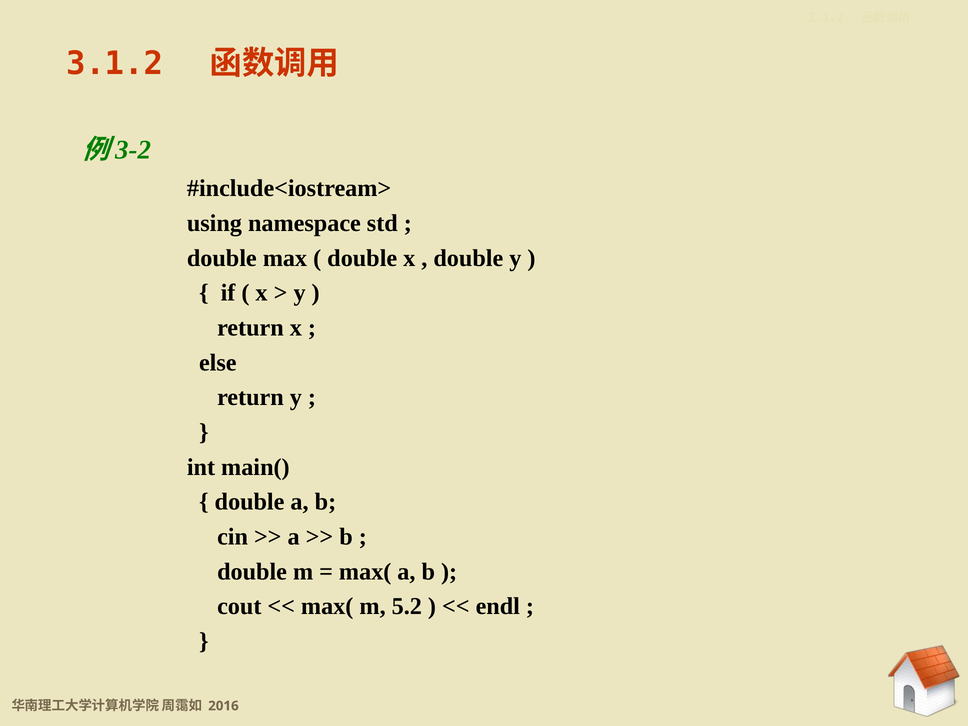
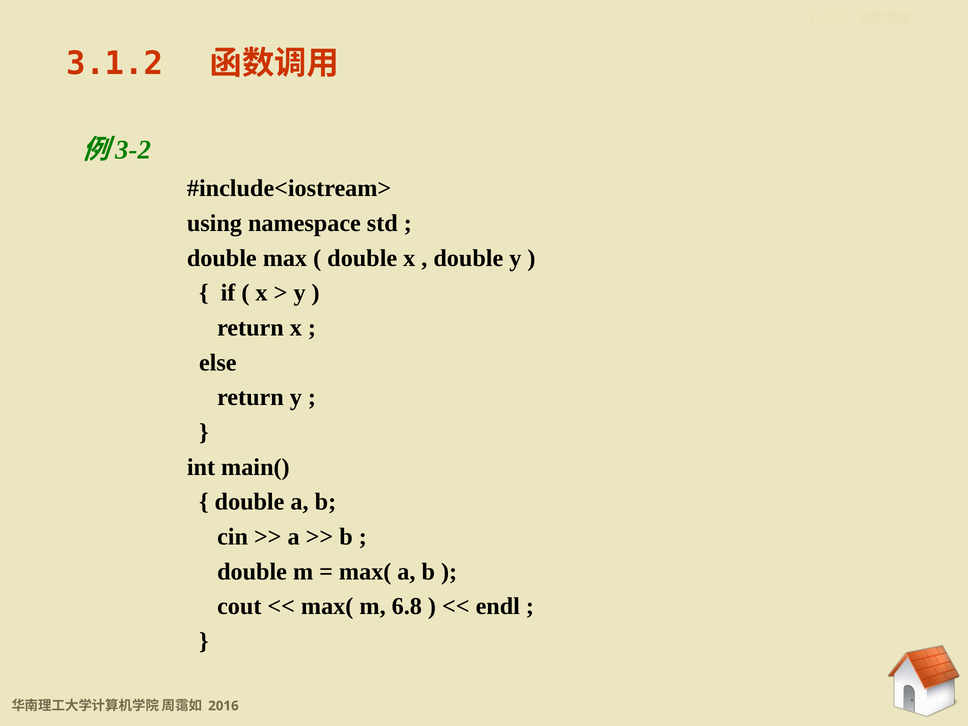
5.2: 5.2 -> 6.8 (407, 606)
